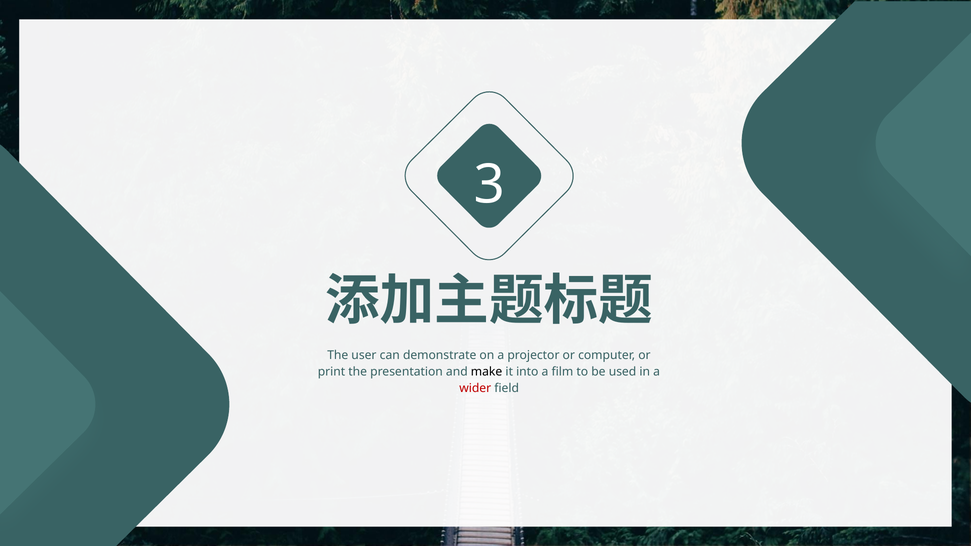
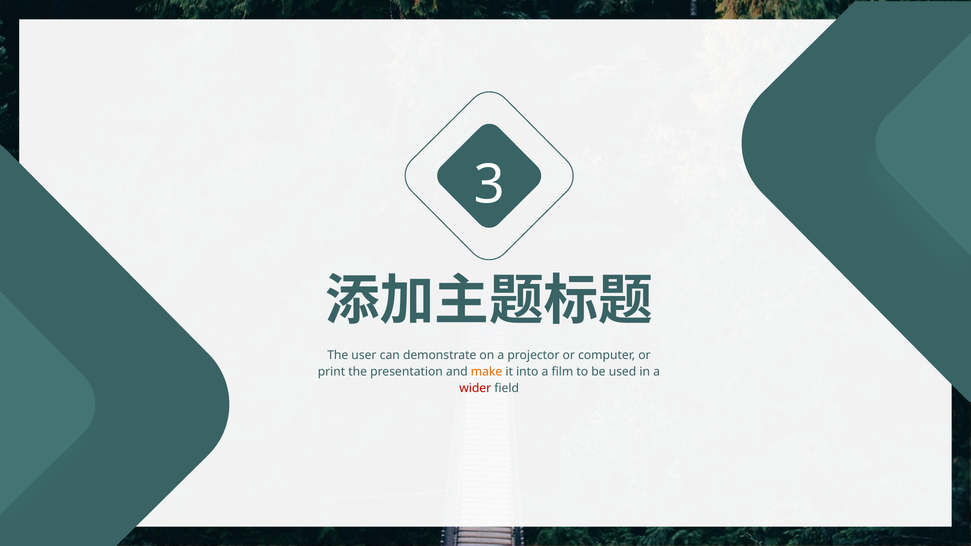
make colour: black -> orange (487, 372)
